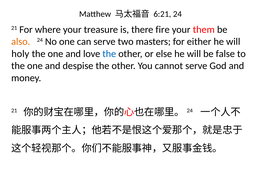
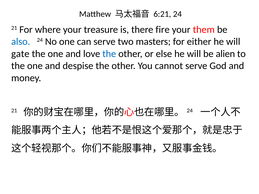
also colour: orange -> blue (21, 42)
holy: holy -> gate (20, 54)
false: false -> alien (225, 54)
